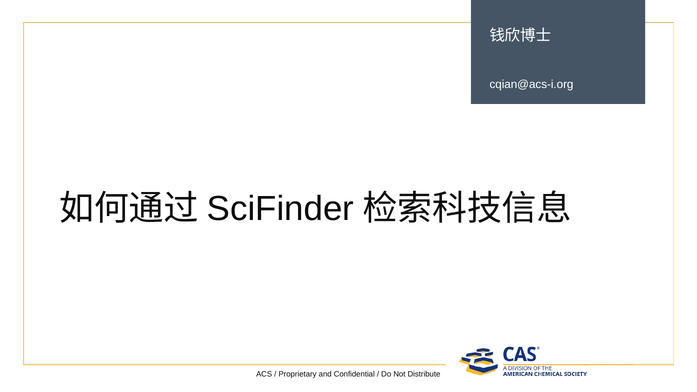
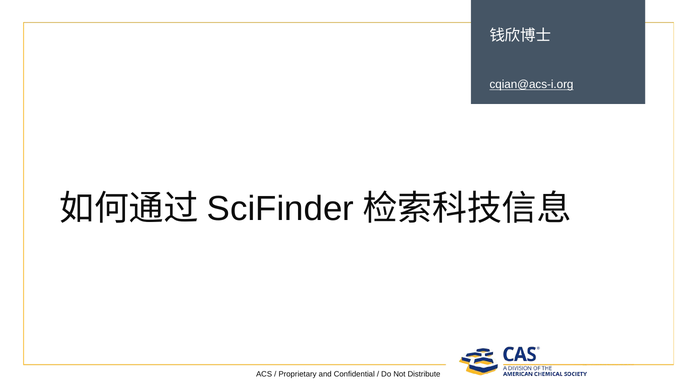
cqian@acs-i.org underline: none -> present (531, 85)
